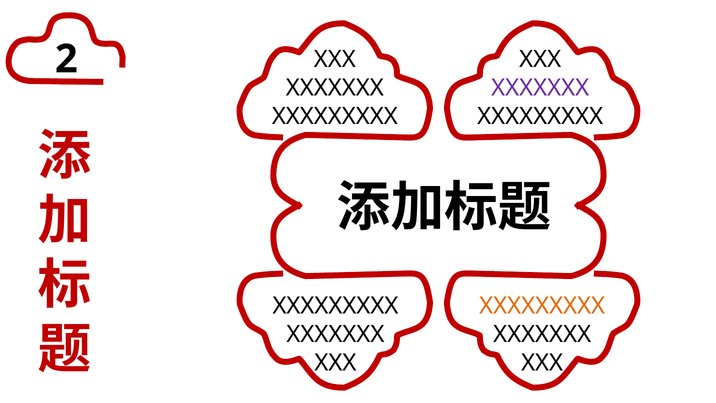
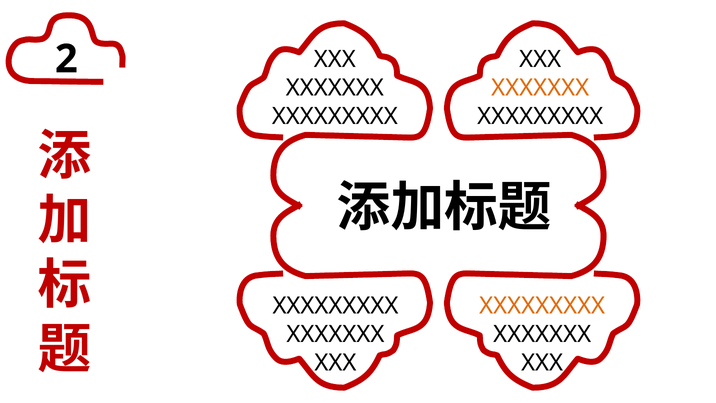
XXXXXXX colour: purple -> orange (540, 88)
